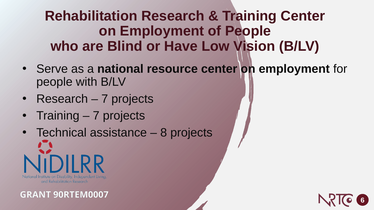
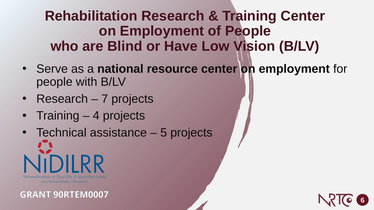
7: 7 -> 4 (96, 116)
8: 8 -> 5 (164, 133)
